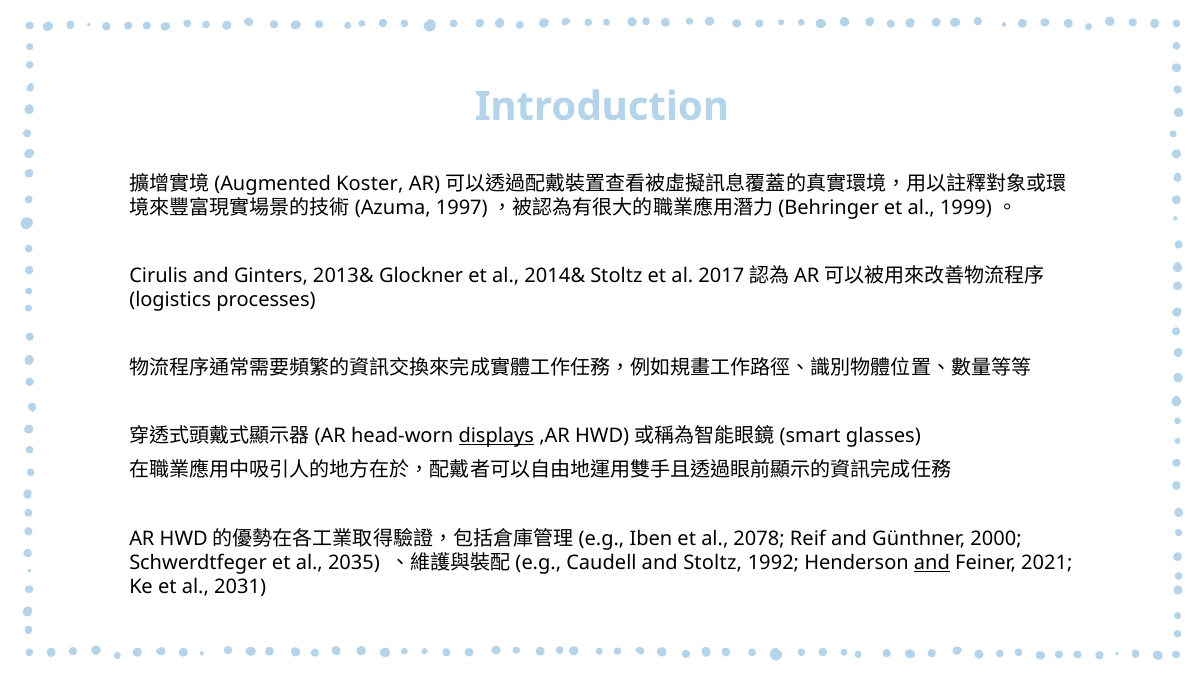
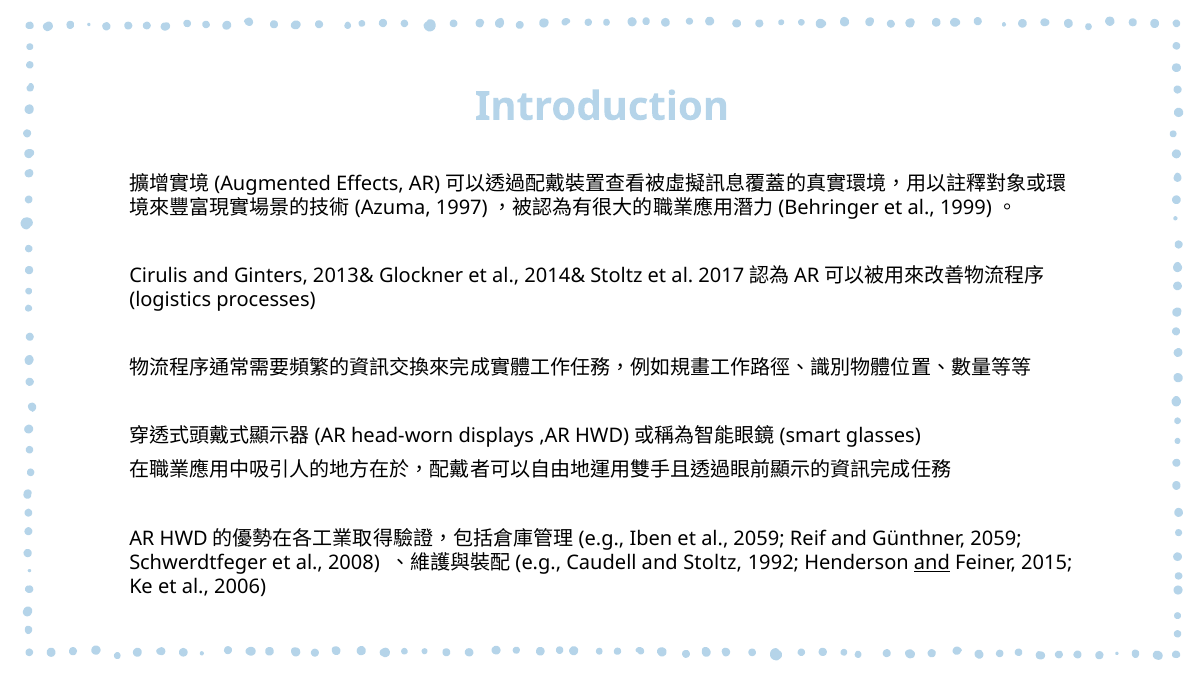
Koster: Koster -> Effects (370, 184)
displays underline: present -> none (496, 436)
al 2078: 2078 -> 2059 (759, 539)
Günthner 2000: 2000 -> 2059 (996, 539)
2035: 2035 -> 2008 (354, 563)
2021: 2021 -> 2015 (1047, 563)
2031: 2031 -> 2006 (240, 587)
